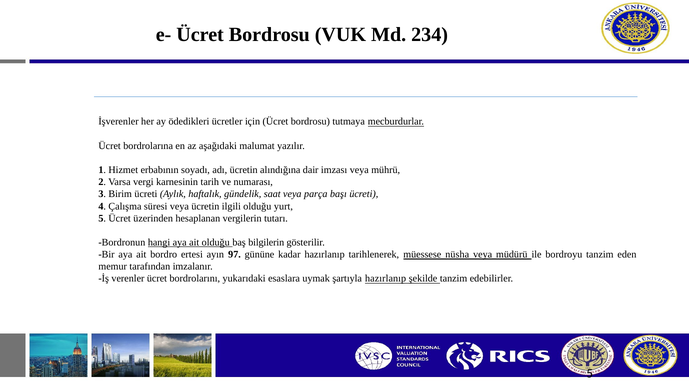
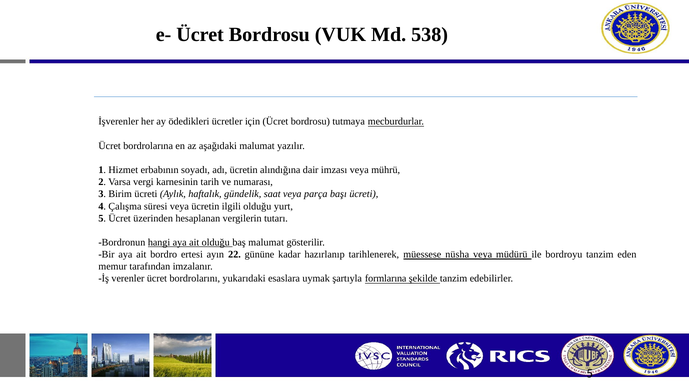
234: 234 -> 538 (430, 35)
baş bilgilerin: bilgilerin -> malumat (266, 242)
97: 97 -> 22 (235, 254)
şartıyla hazırlanıp: hazırlanıp -> formlarına (386, 278)
